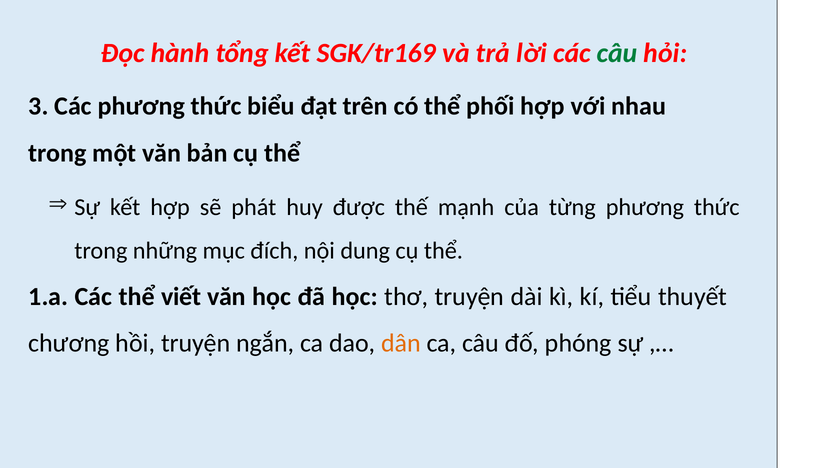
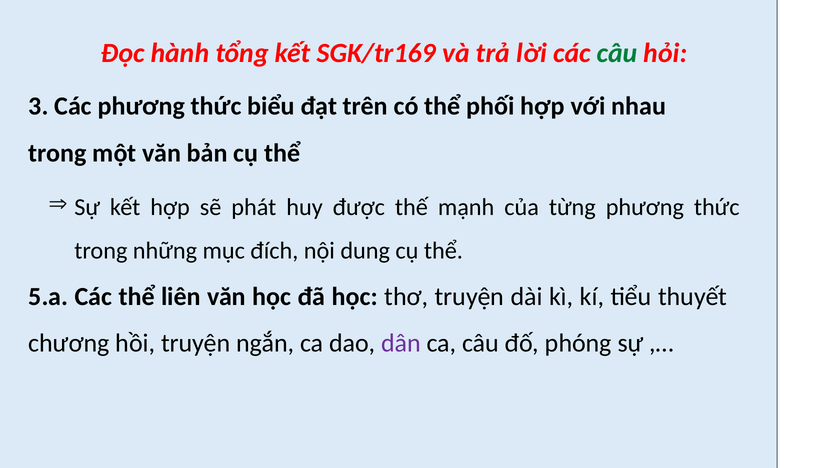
1.a: 1.a -> 5.a (48, 296)
viết: viết -> liên (181, 296)
dân colour: orange -> purple (401, 343)
